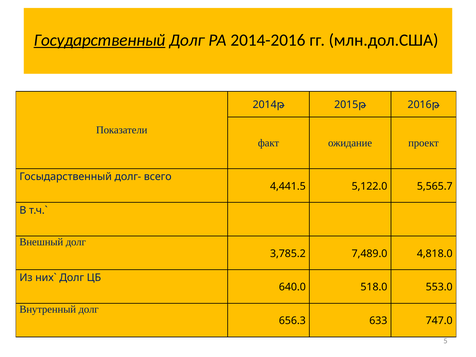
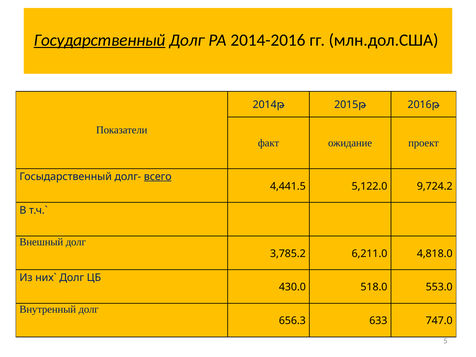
всего underline: none -> present (158, 177)
5,565.7: 5,565.7 -> 9,724.2 (435, 186)
7,489.0: 7,489.0 -> 6,211.0 (369, 254)
640.0: 640.0 -> 430.0 (292, 287)
